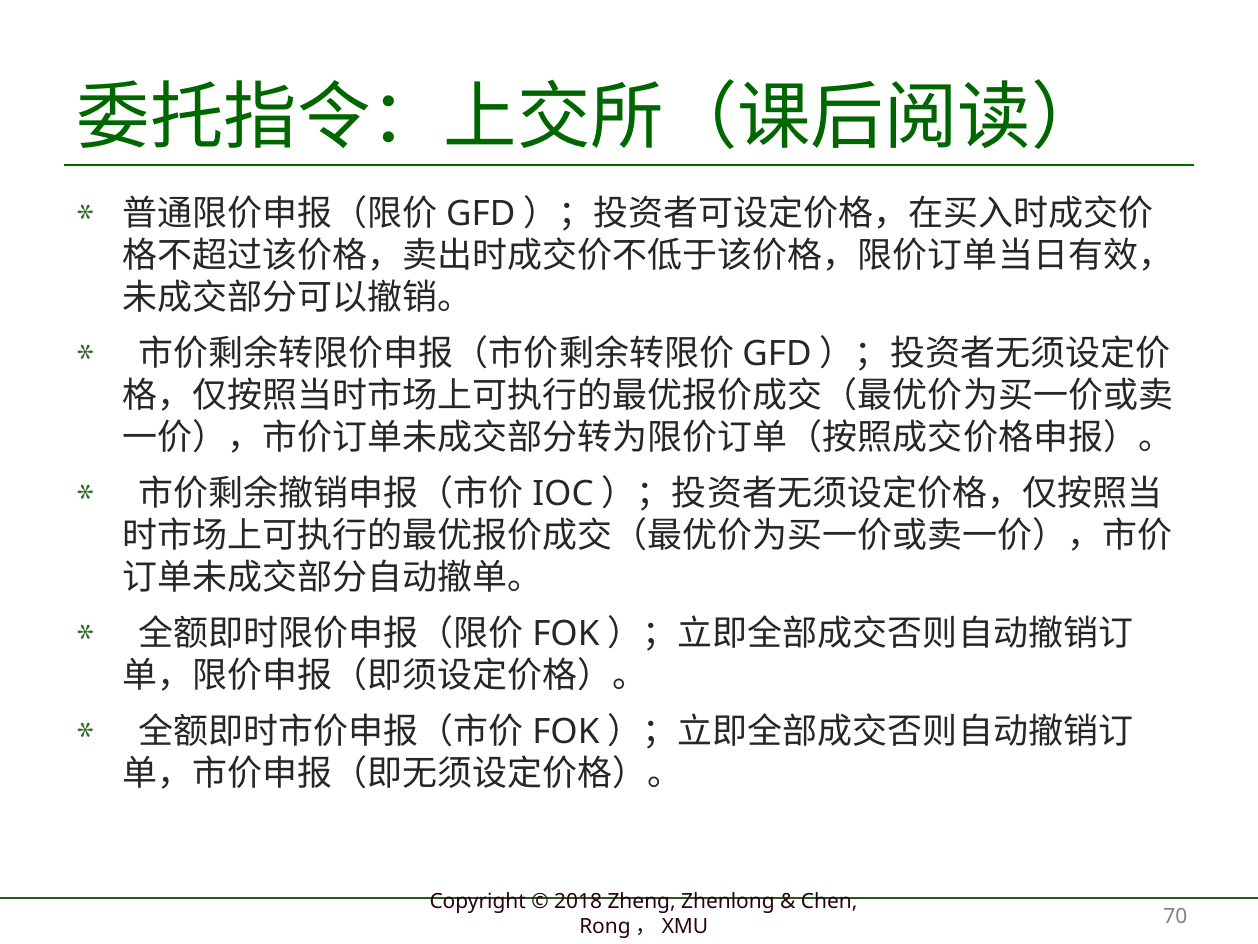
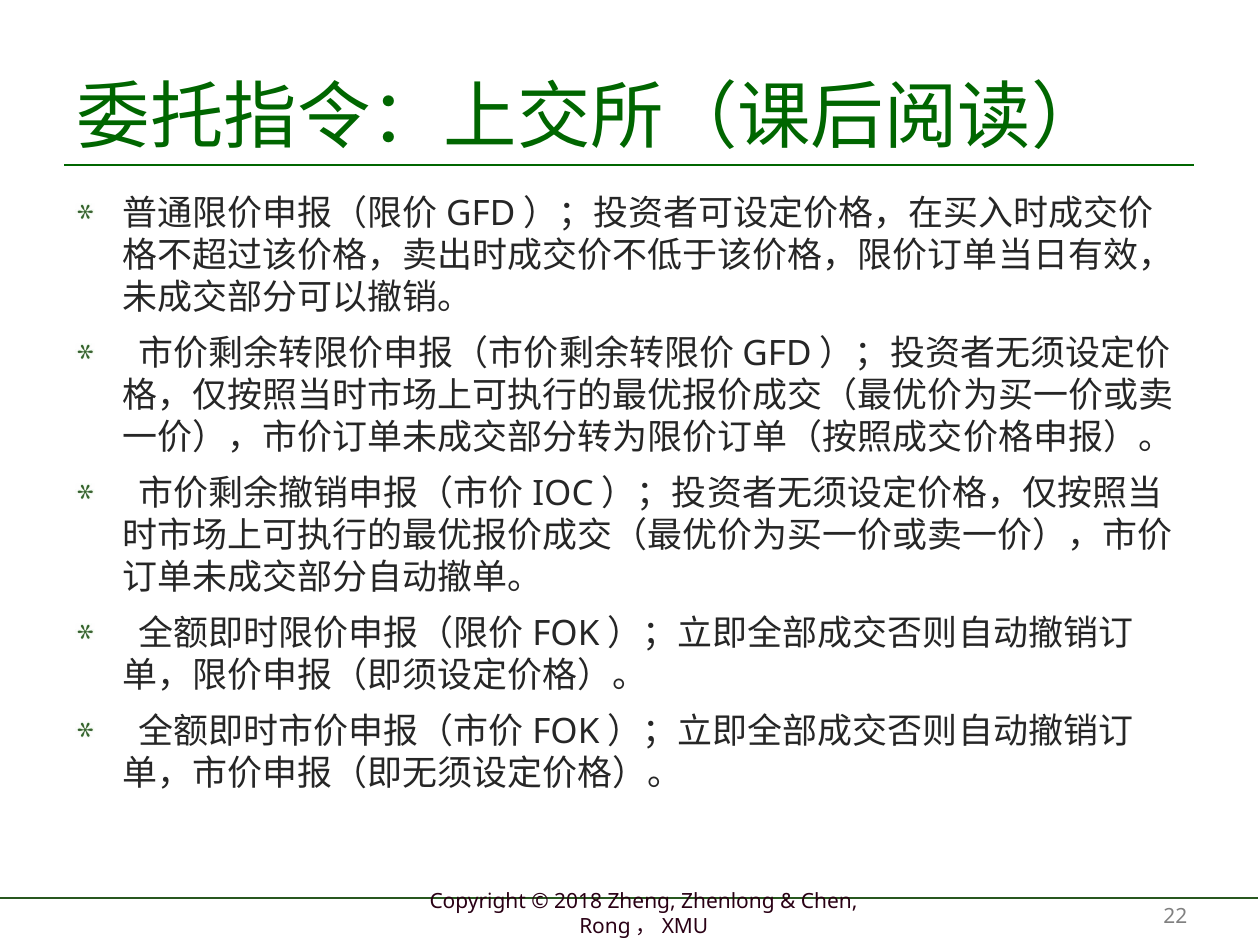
70: 70 -> 22 (1175, 917)
